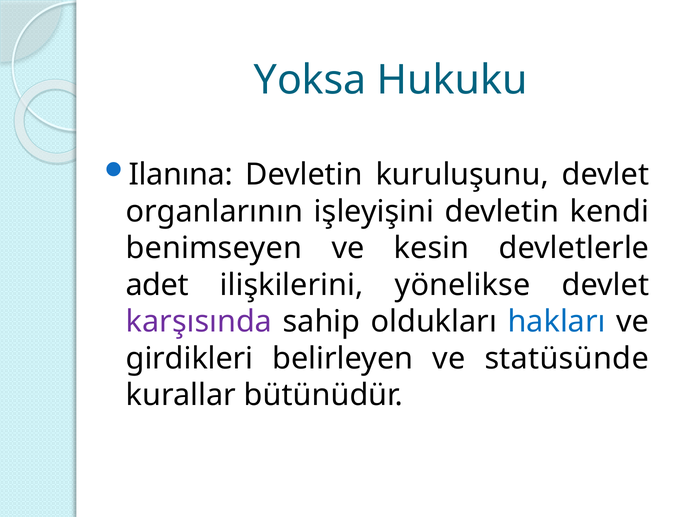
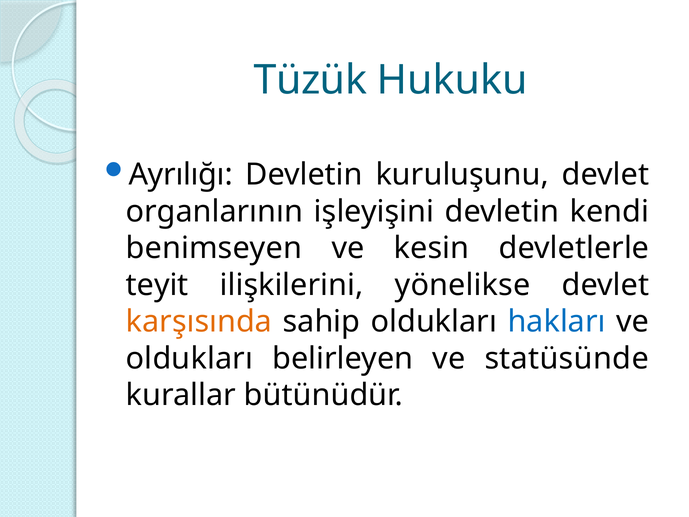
Yoksa: Yoksa -> Tüzük (310, 80)
Ilanına: Ilanına -> Ayrılığı (181, 175)
adet: adet -> teyit (157, 285)
karşısında colour: purple -> orange (199, 322)
girdikleri: girdikleri -> oldukları (189, 358)
